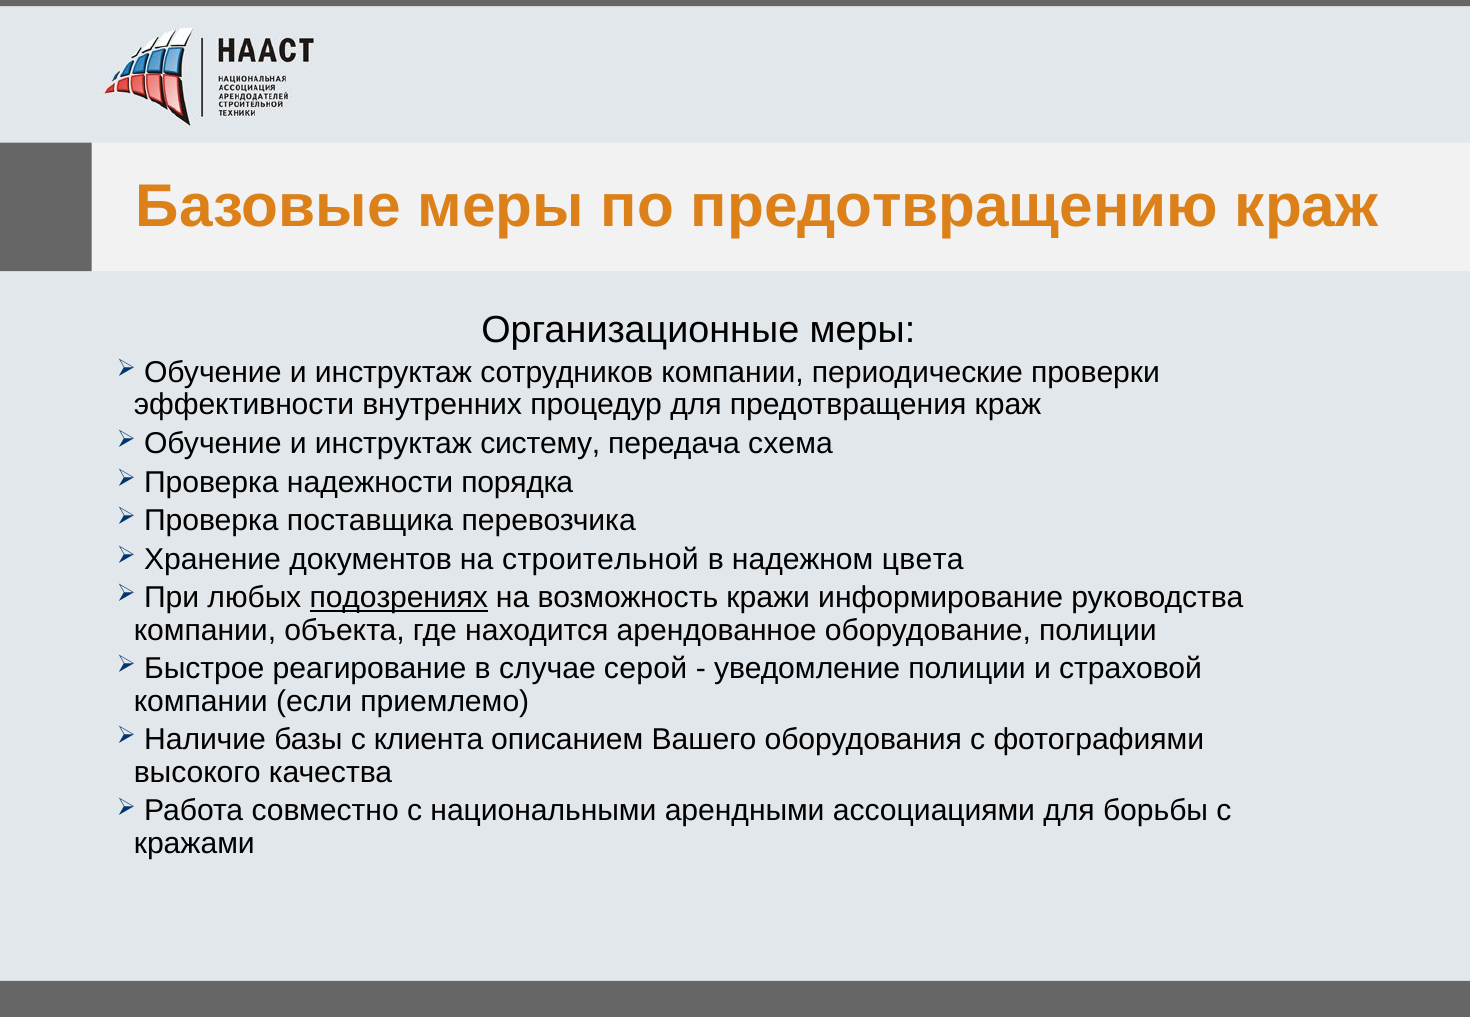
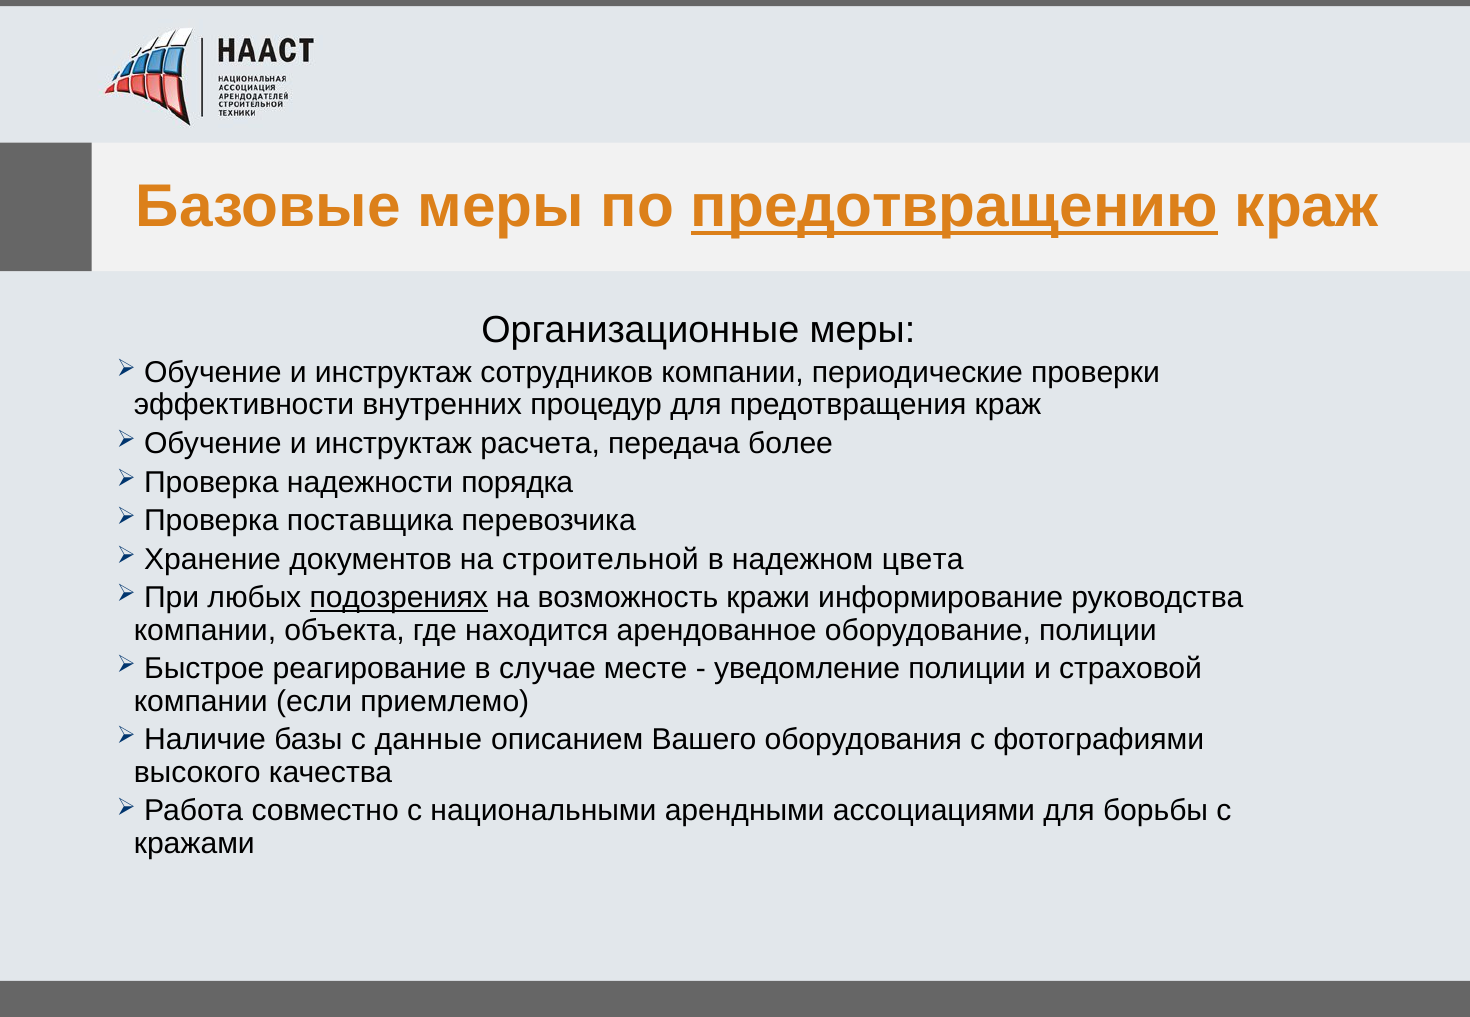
предотвращению underline: none -> present (955, 207)
систему: систему -> расчета (540, 444)
схема: схема -> более (791, 444)
серой: серой -> месте (646, 669)
клиента: клиента -> данные (428, 740)
